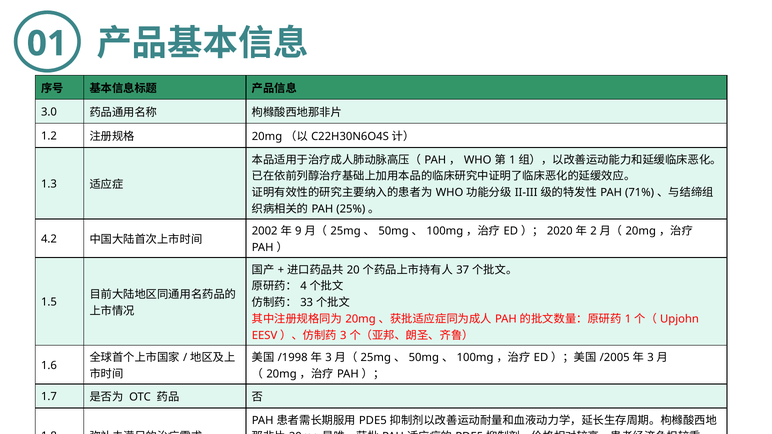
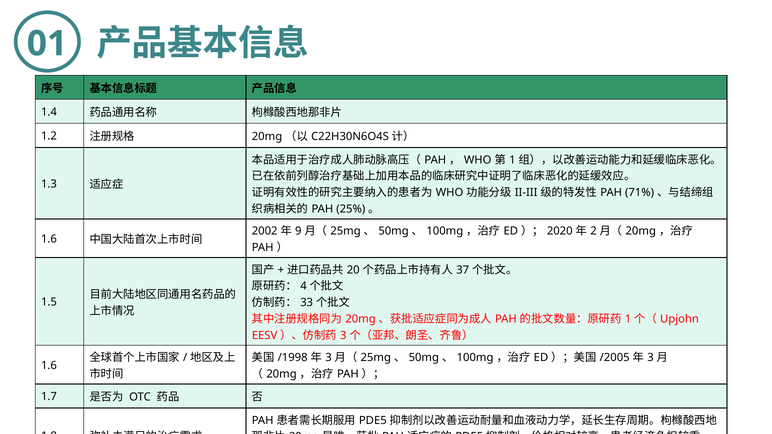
3.0: 3.0 -> 1.4 (49, 112)
4.2: 4.2 -> 1.6 (49, 239)
